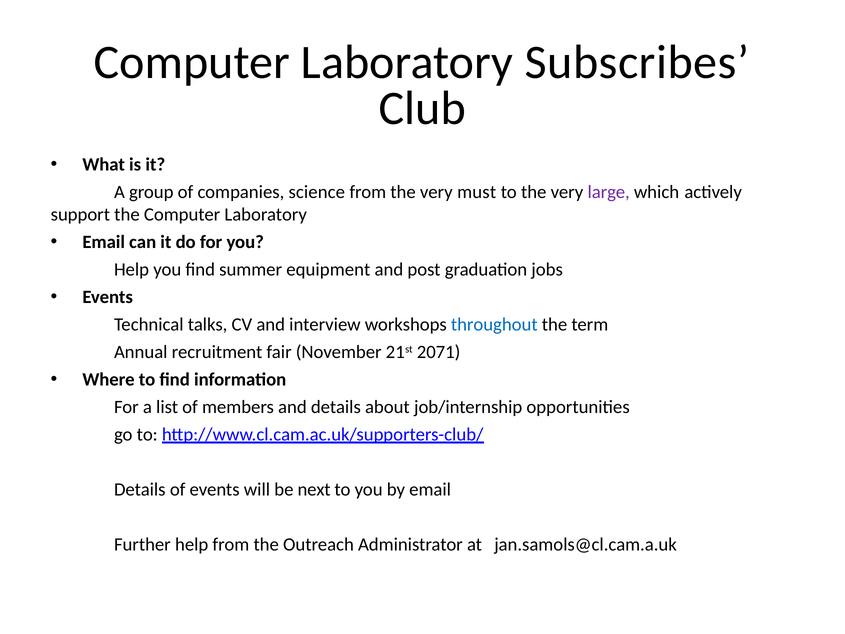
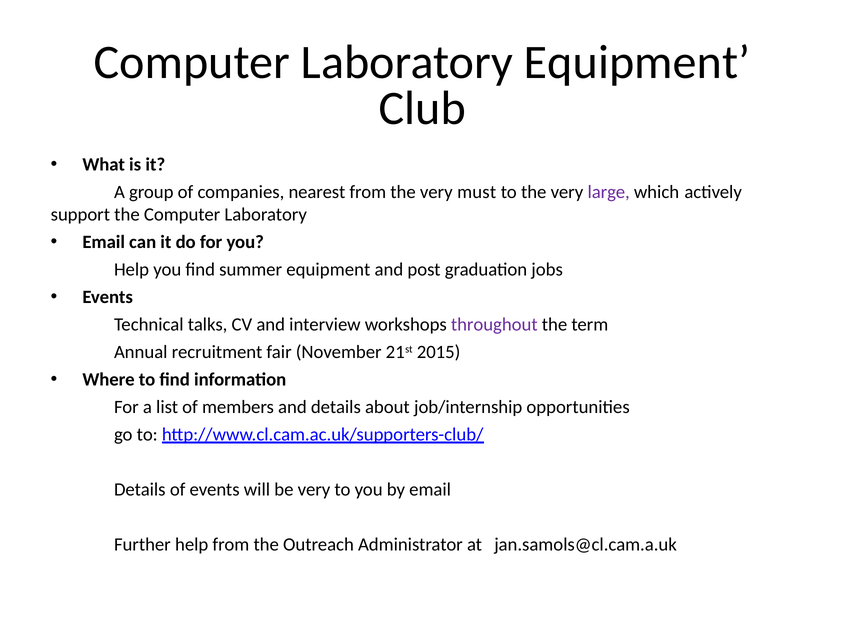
Laboratory Subscribes: Subscribes -> Equipment (637, 62)
science: science -> nearest (317, 192)
throughout colour: blue -> purple (494, 324)
2071: 2071 -> 2015 (439, 352)
be next: next -> very (314, 490)
